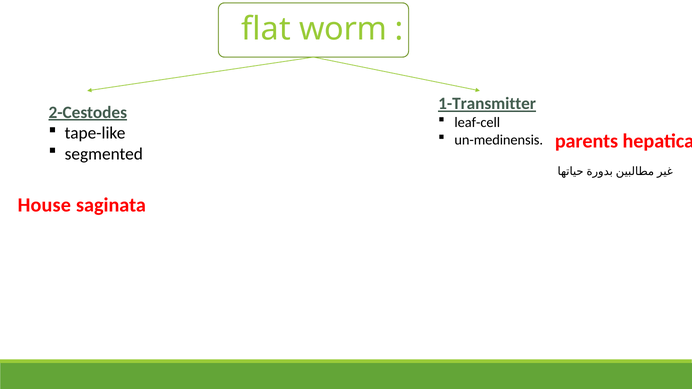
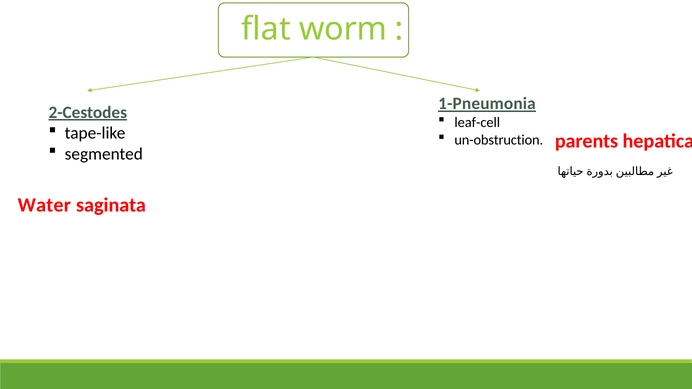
1-Transmitter: 1-Transmitter -> 1-Pneumonia (487, 104)
un-medinensis: un-medinensis -> un-obstruction (499, 140)
House: House -> Water (44, 205)
